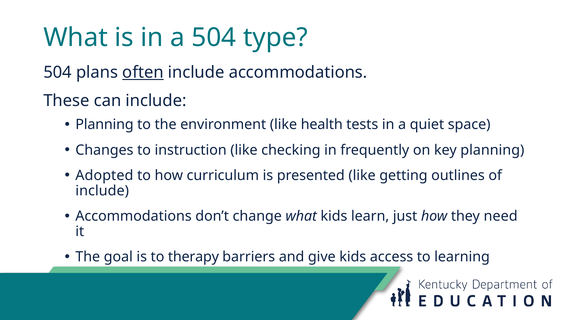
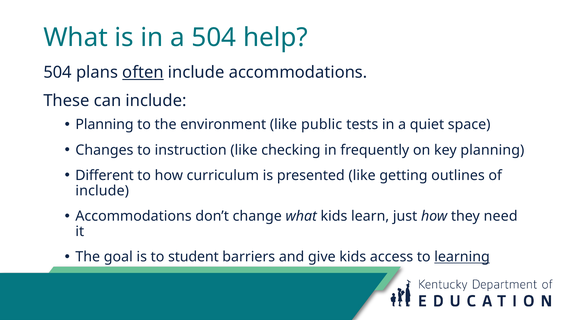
type: type -> help (275, 38)
health: health -> public (322, 125)
Adopted: Adopted -> Different (105, 175)
therapy: therapy -> student (193, 257)
learning underline: none -> present (462, 257)
